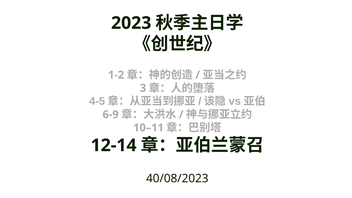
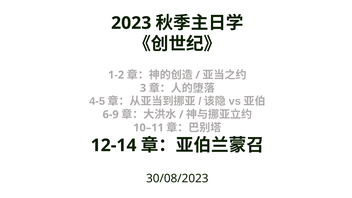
40/08/2023: 40/08/2023 -> 30/08/2023 (177, 178)
